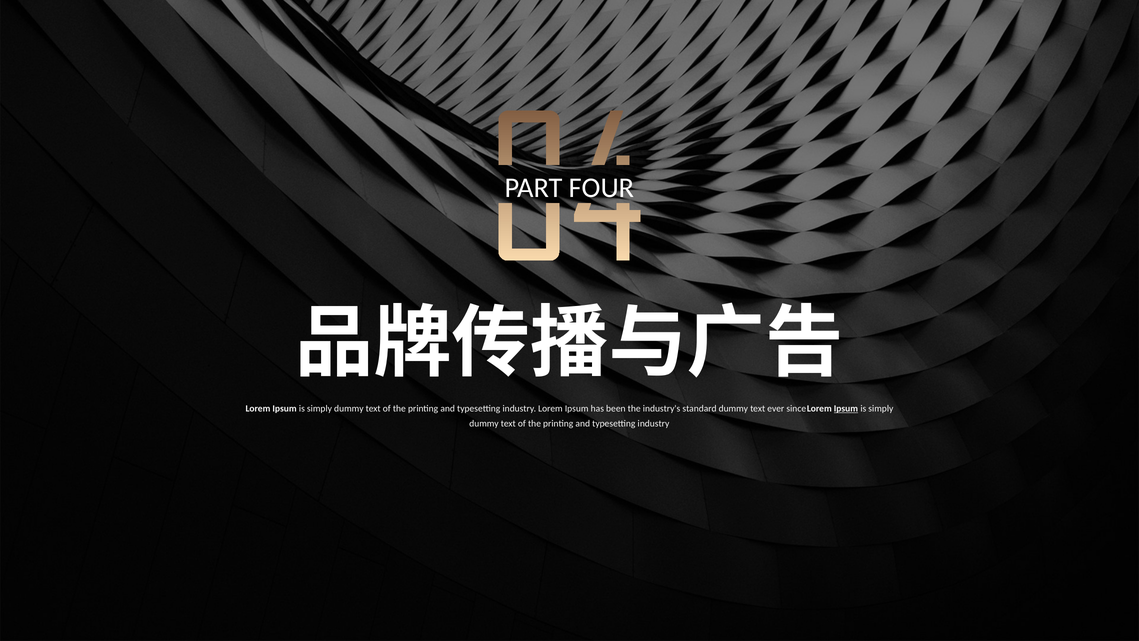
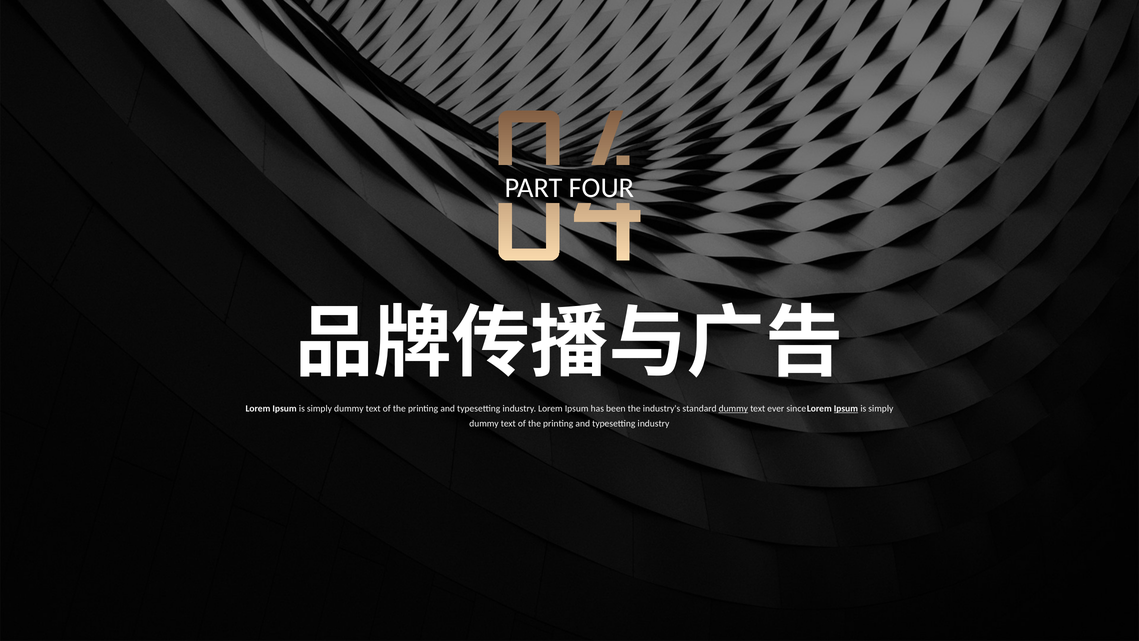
dummy underline: none -> present (733, 408)
